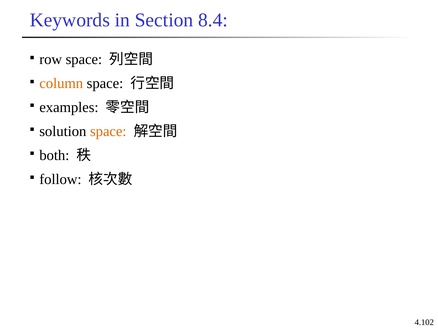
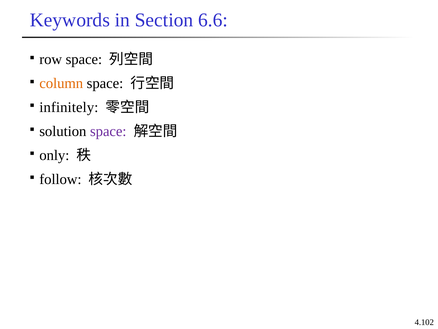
8.4: 8.4 -> 6.6 (213, 20)
examples: examples -> infinitely (69, 107)
space colour: orange -> purple (108, 131)
both: both -> only (54, 155)
